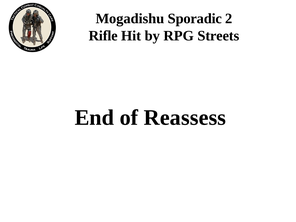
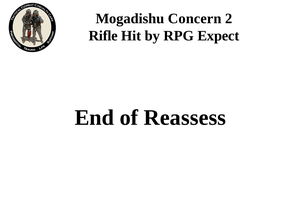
Sporadic: Sporadic -> Concern (195, 19)
Streets: Streets -> Expect (218, 36)
